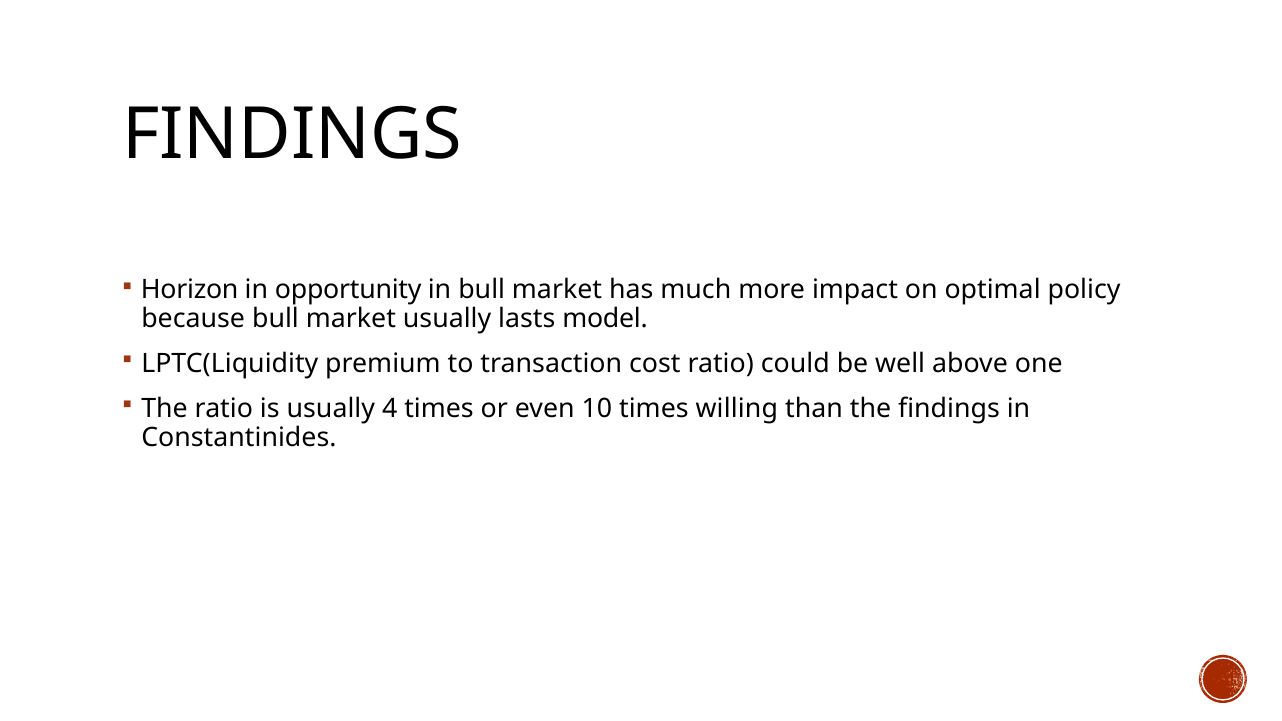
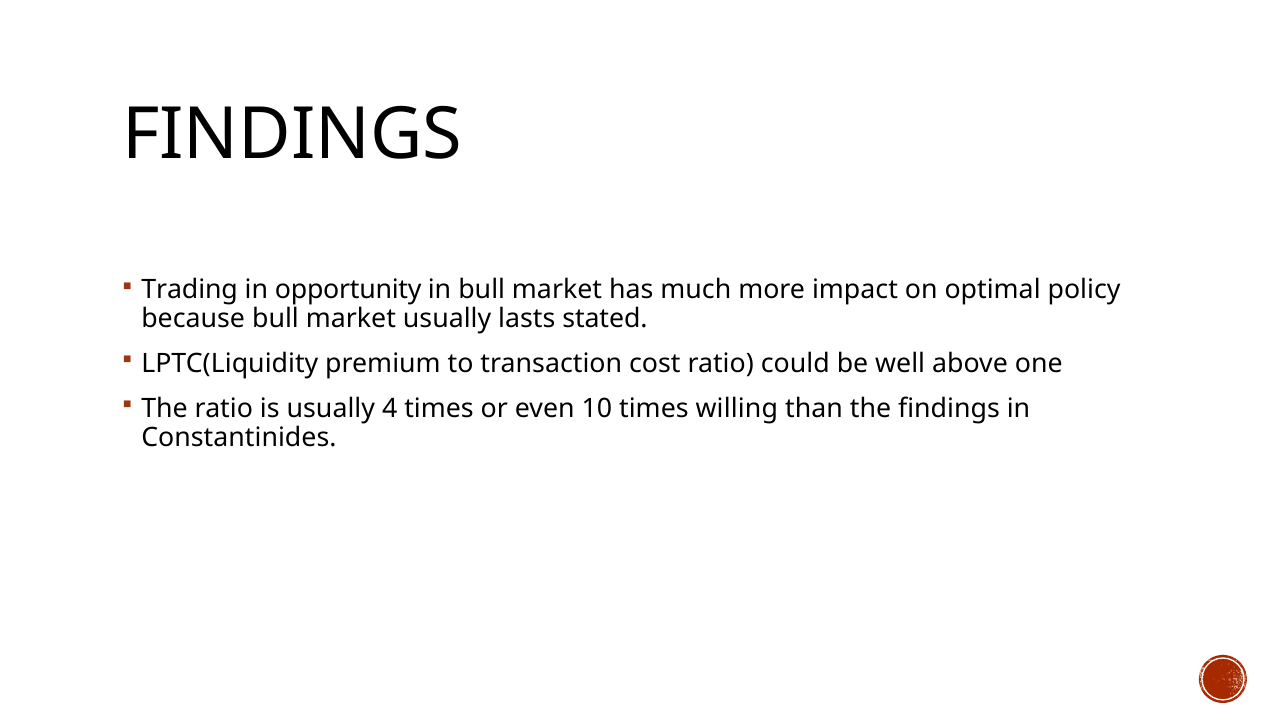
Horizon: Horizon -> Trading (190, 290)
model: model -> stated (605, 319)
